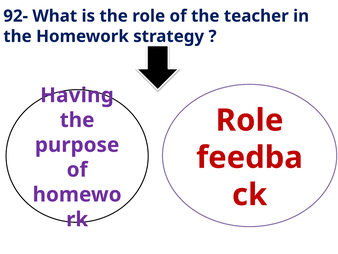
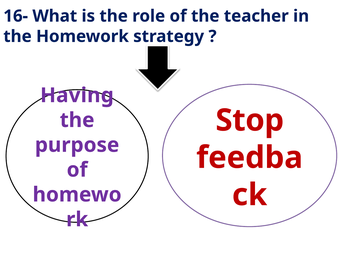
92-: 92- -> 16- (16, 16)
Role: Role -> Stop (250, 120)
